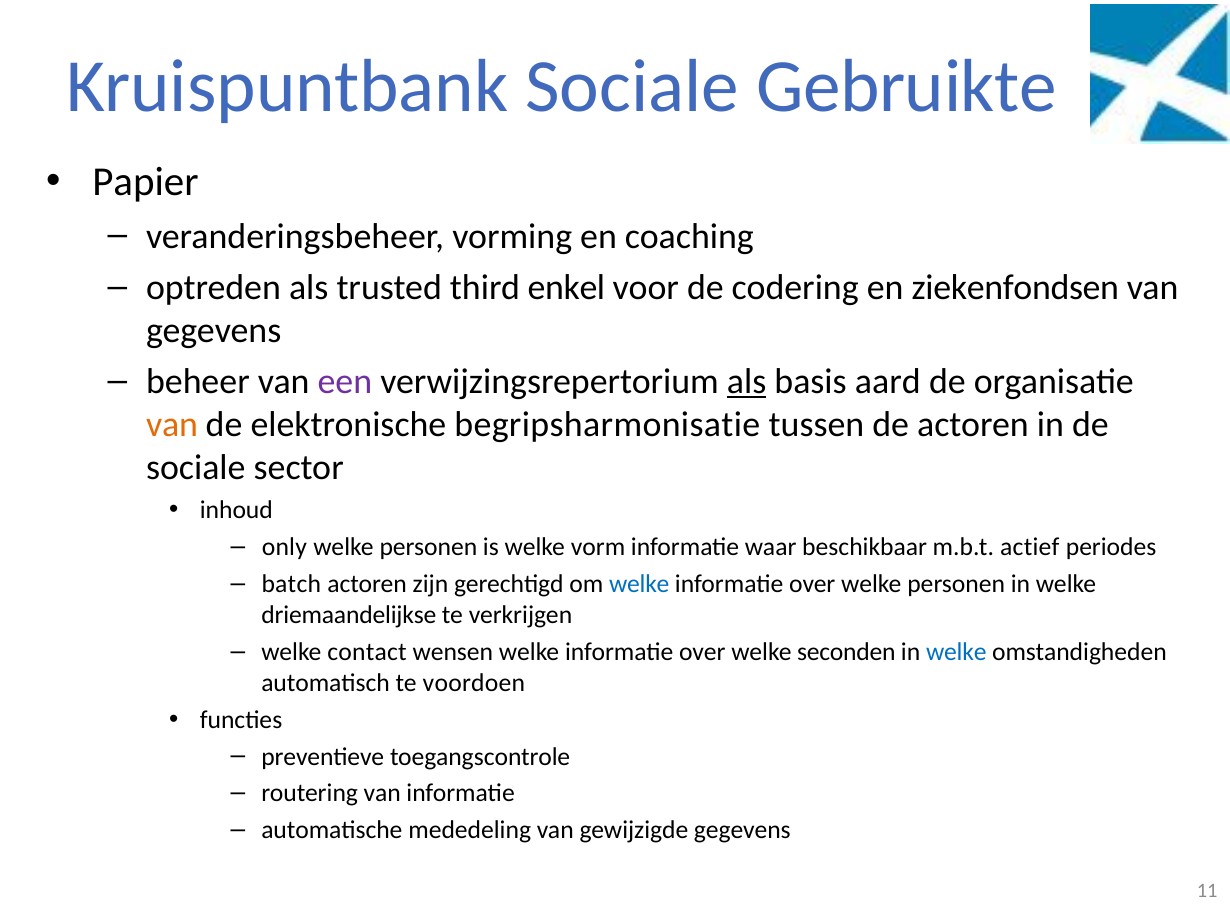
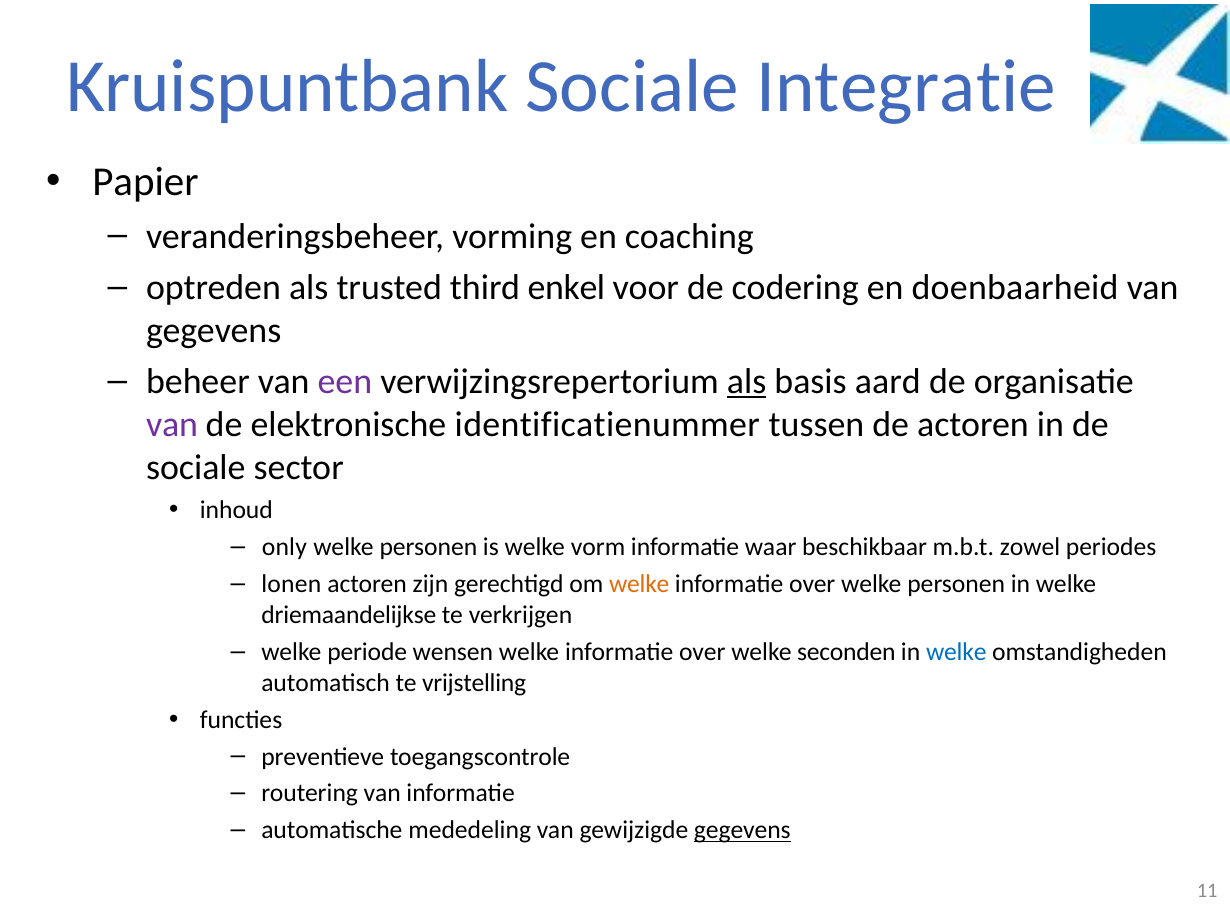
Gebruikte: Gebruikte -> Integratie (906, 87)
ziekenfondsen: ziekenfondsen -> doenbaarheid (1015, 287)
van colour: orange -> purple (172, 425)
begripsharmonisatie: begripsharmonisatie -> identificatienummer (607, 425)
actief: actief -> zowel (1030, 547)
batch: batch -> lonen (291, 584)
welke colour: blue -> orange (639, 584)
contact: contact -> periode (367, 652)
voordoen: voordoen -> vrijstelling (474, 682)
gegevens underline: none -> present (742, 830)
